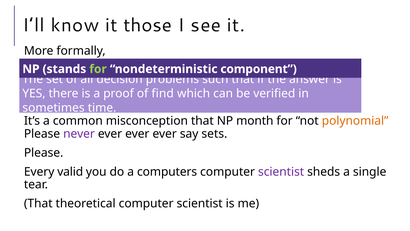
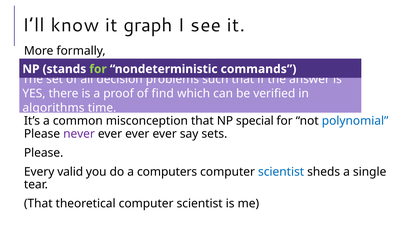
those: those -> graph (148, 25)
component: component -> commands (259, 69)
sometimes: sometimes -> algorithms (53, 108)
month: month -> special (255, 121)
polynomial colour: orange -> blue (355, 121)
scientist colour: purple -> blue (281, 171)
